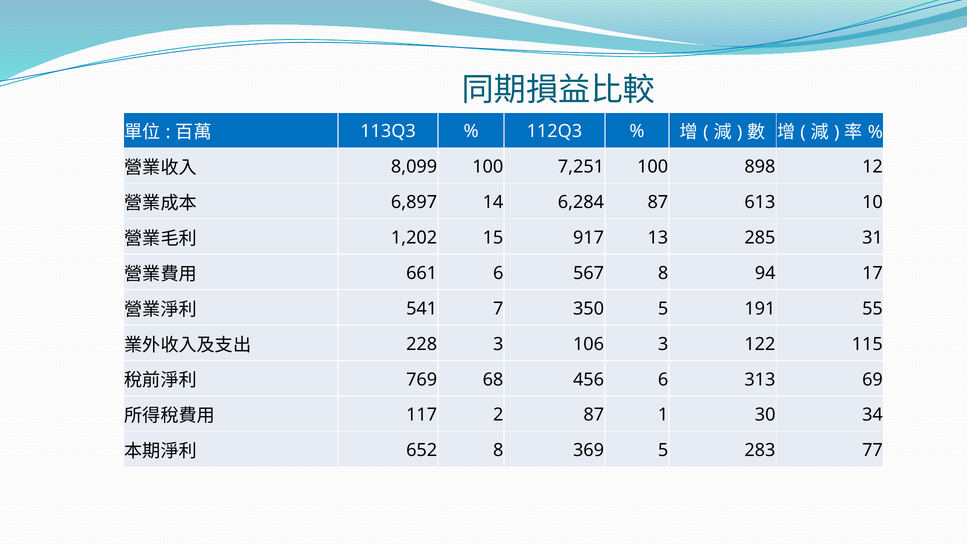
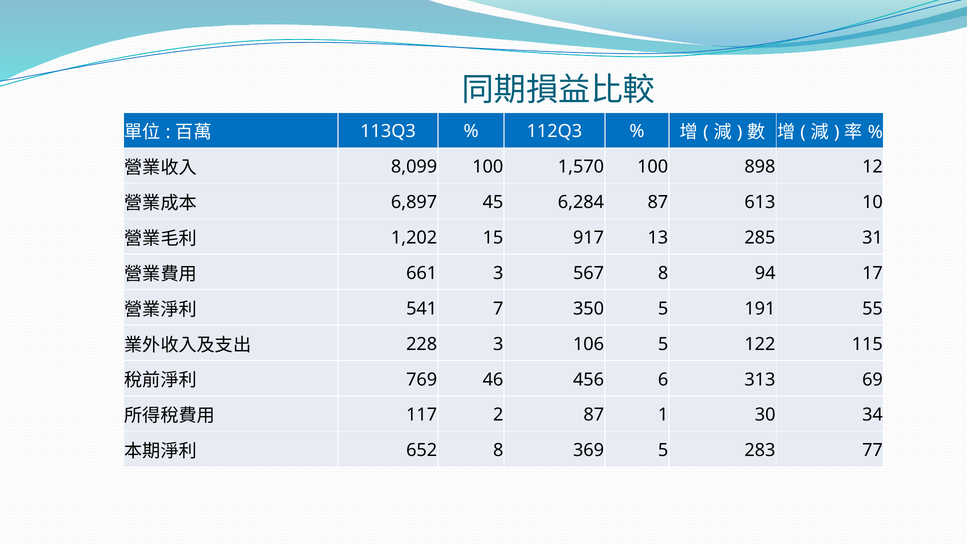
7,251: 7,251 -> 1,570 (581, 167)
14: 14 -> 45 (493, 202)
661 6: 6 -> 3 (498, 273)
106 3: 3 -> 5 (663, 344)
68: 68 -> 46 (493, 379)
